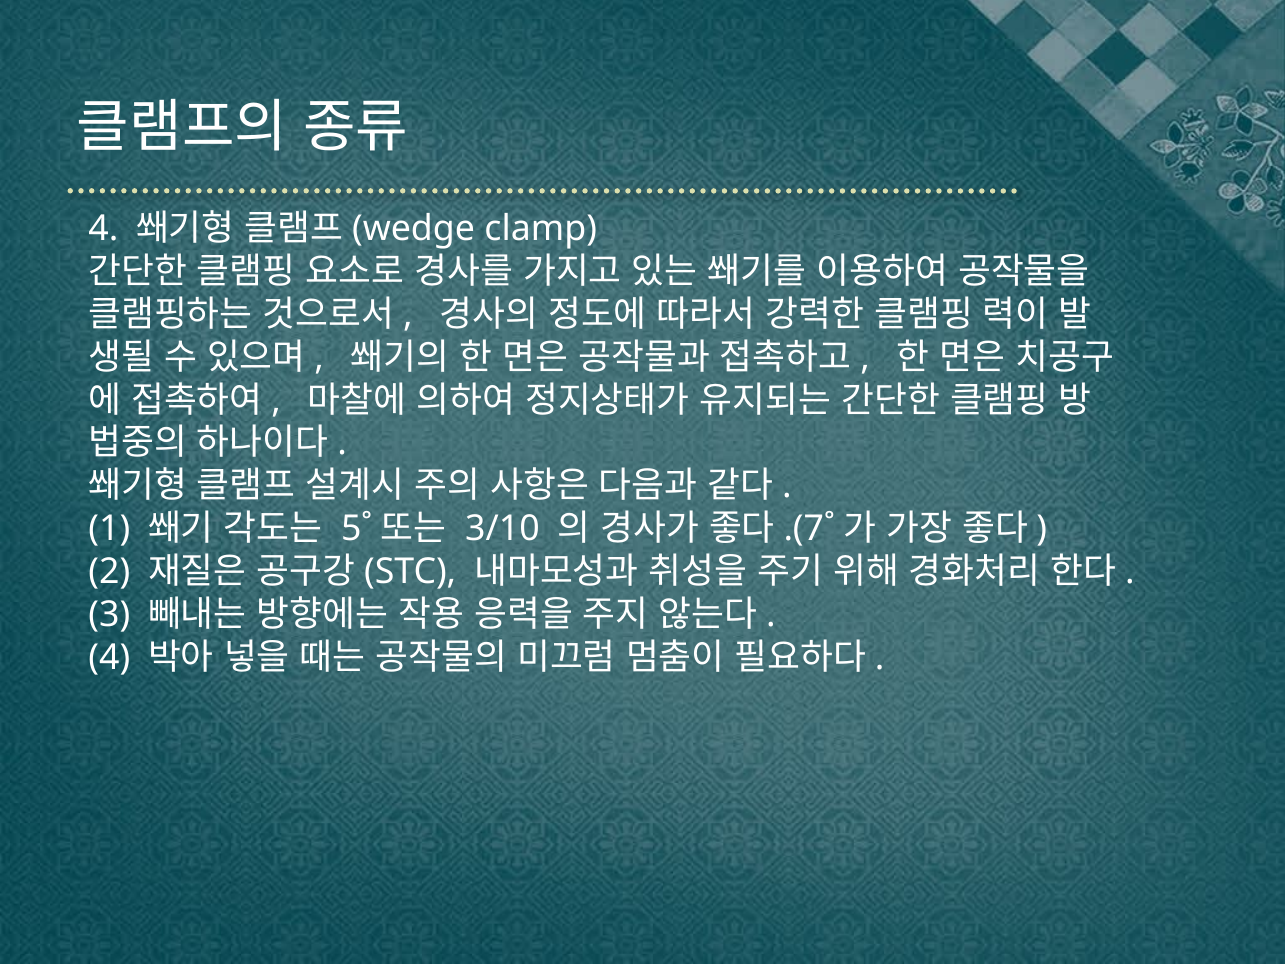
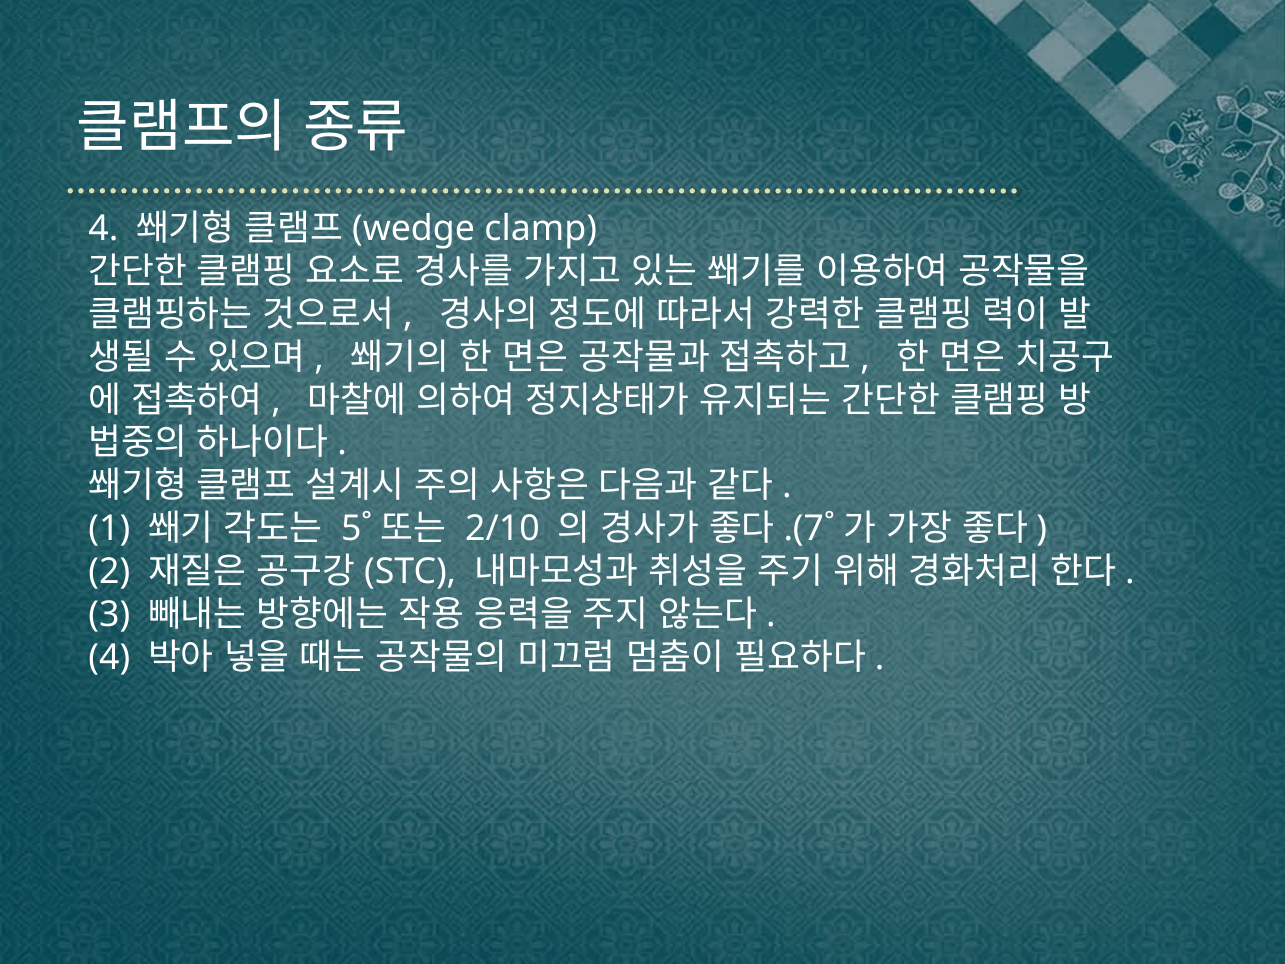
3/10: 3/10 -> 2/10 (502, 529)
